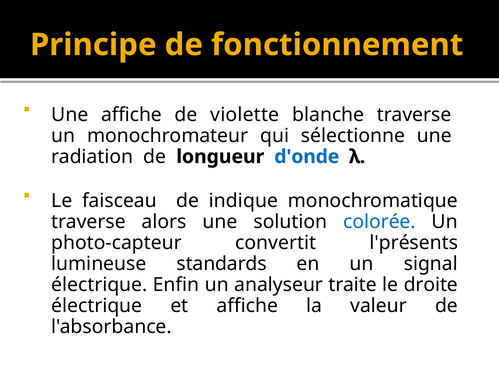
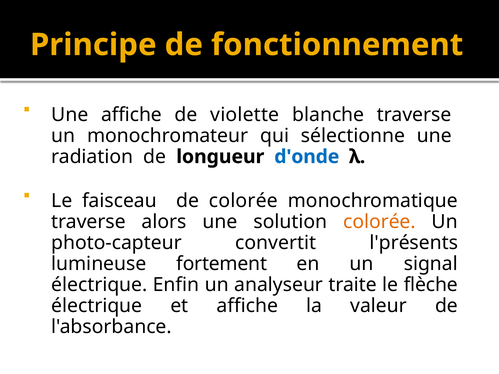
de indique: indique -> colorée (243, 201)
colorée colour: blue -> orange (379, 222)
standards: standards -> fortement (222, 264)
droite: droite -> flèche (431, 285)
